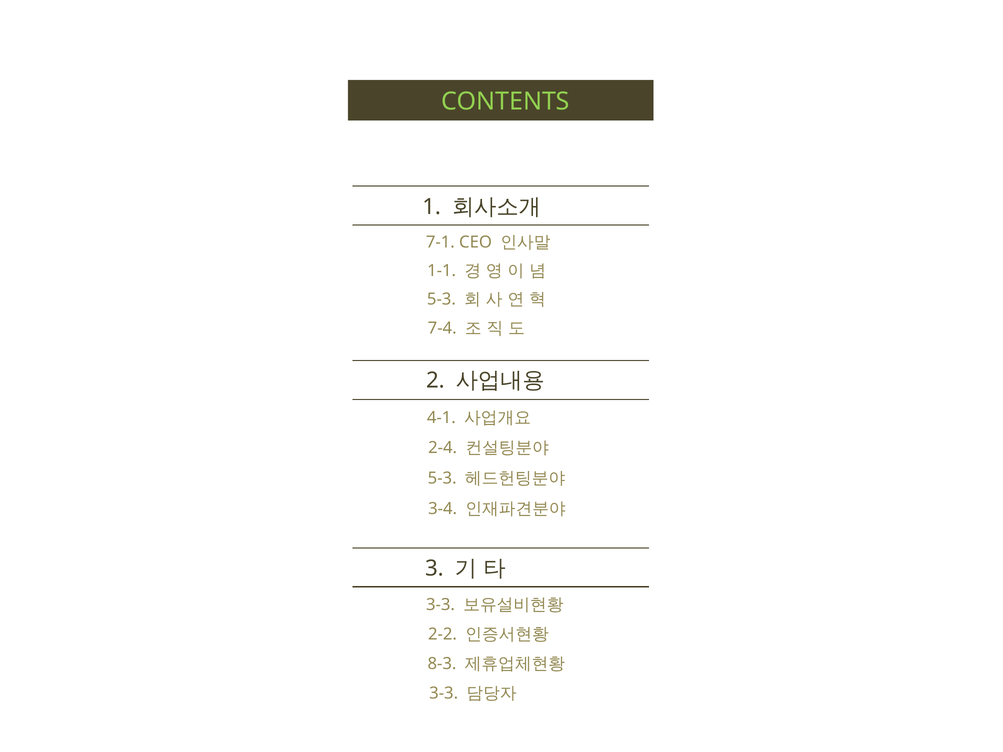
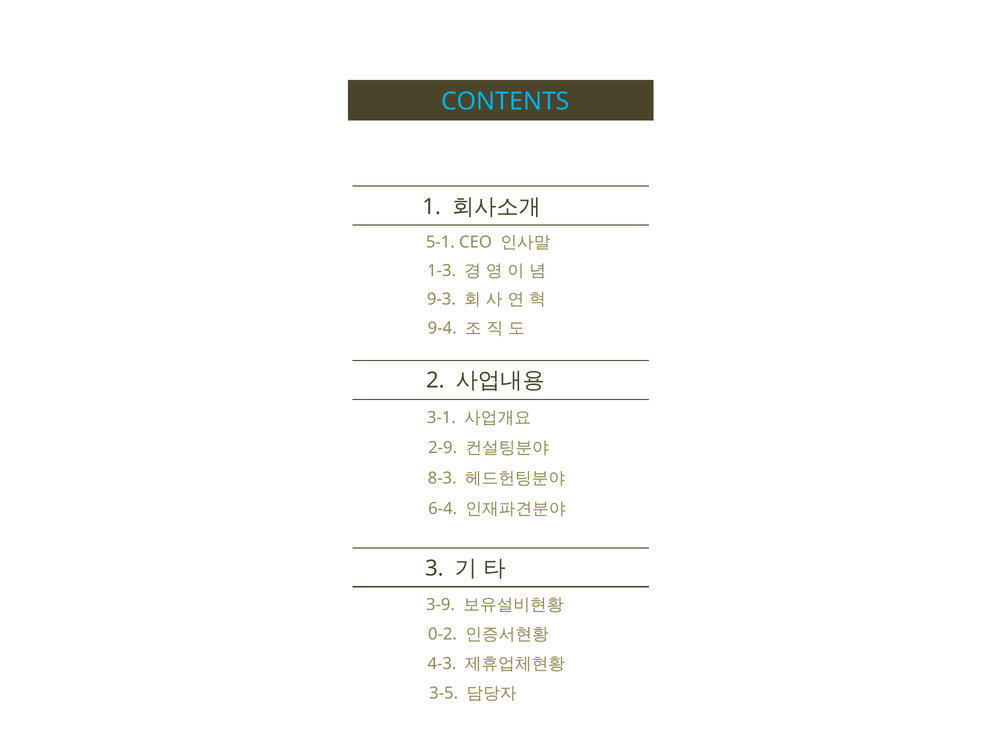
CONTENTS colour: light green -> light blue (505, 102)
7-1: 7-1 -> 5-1 (440, 242)
1-1: 1-1 -> 1-3 (442, 271)
5-3: 5-3 -> 9-3 (441, 300)
7-4: 7-4 -> 9-4 (442, 328)
4-1: 4-1 -> 3-1 (441, 418)
2-4: 2-4 -> 2-9 (443, 448)
5-3: 5-3 -> 8-3 (442, 478)
3-4: 3-4 -> 6-4 (443, 509)
3-3: 3-3 -> 3-9 (441, 605)
2-2: 2-2 -> 0-2 (442, 635)
8-3: 8-3 -> 4-3 (442, 664)
3-3: 3-3 -> 3-5 (444, 694)
